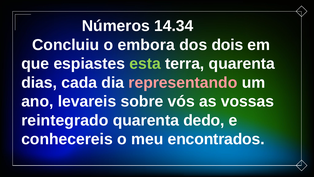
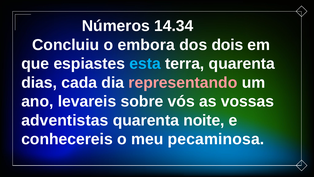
esta colour: light green -> light blue (145, 64)
reintegrado: reintegrado -> adventistas (65, 120)
dedo: dedo -> noite (204, 120)
encontrados: encontrados -> pecaminosa (216, 139)
